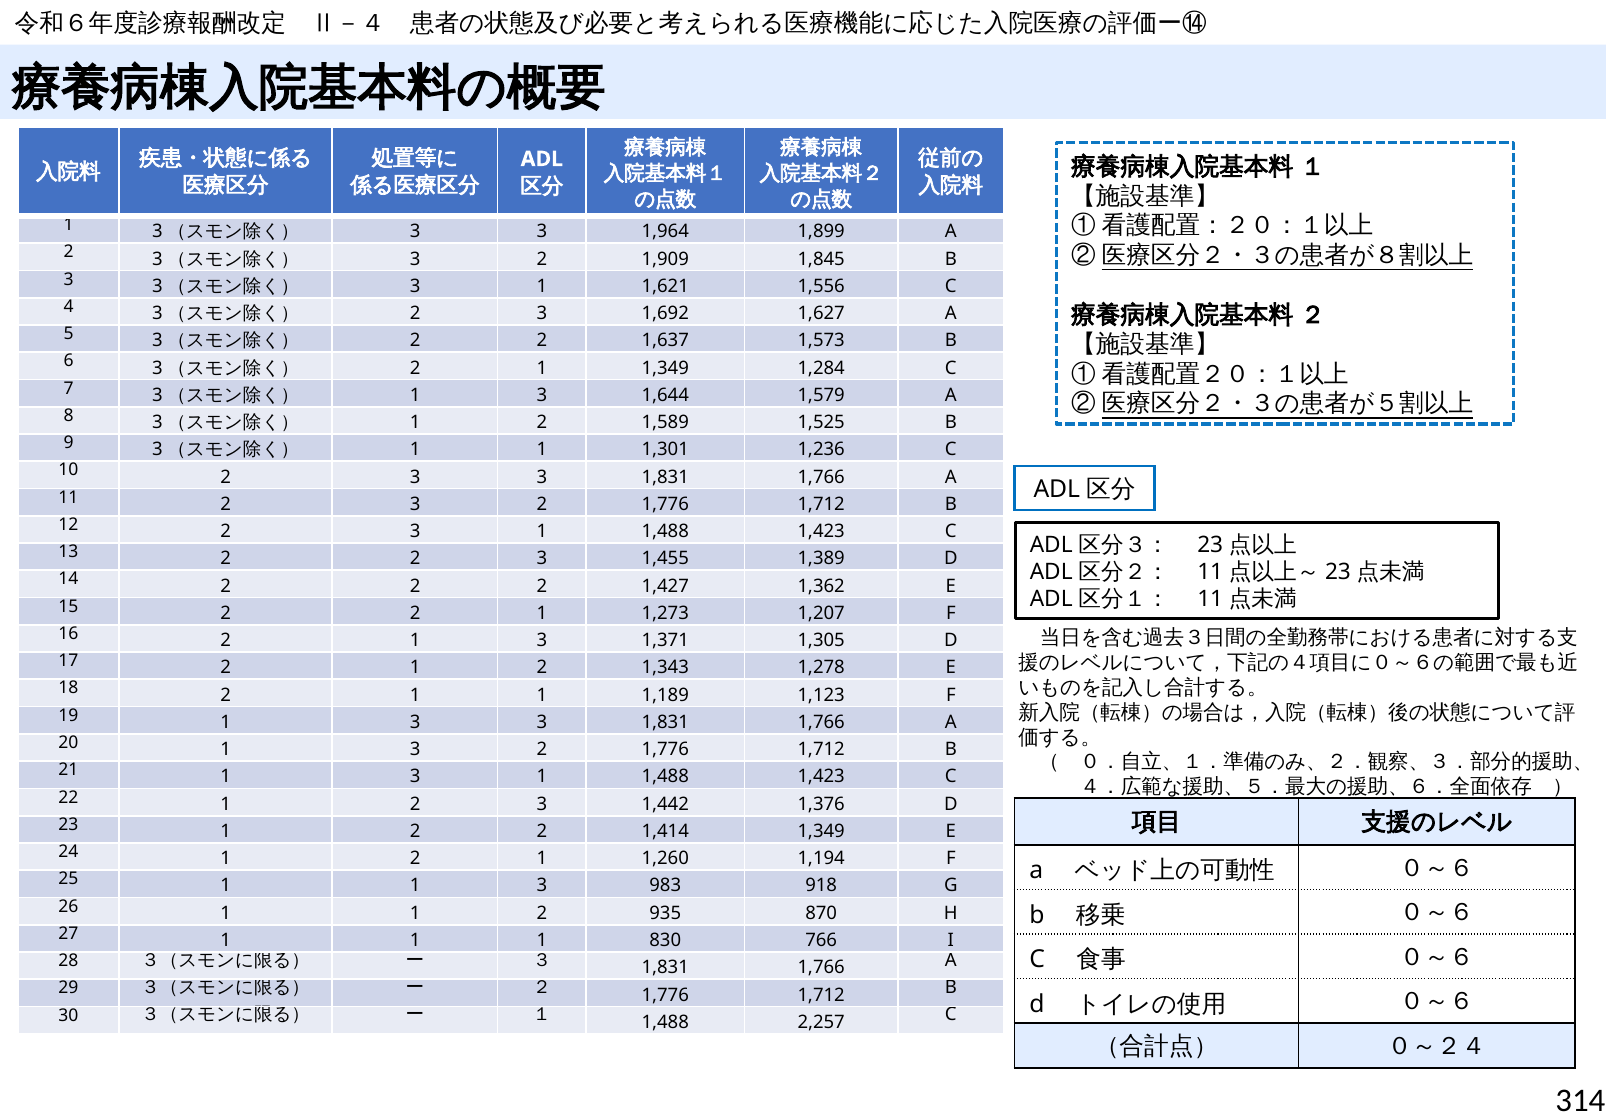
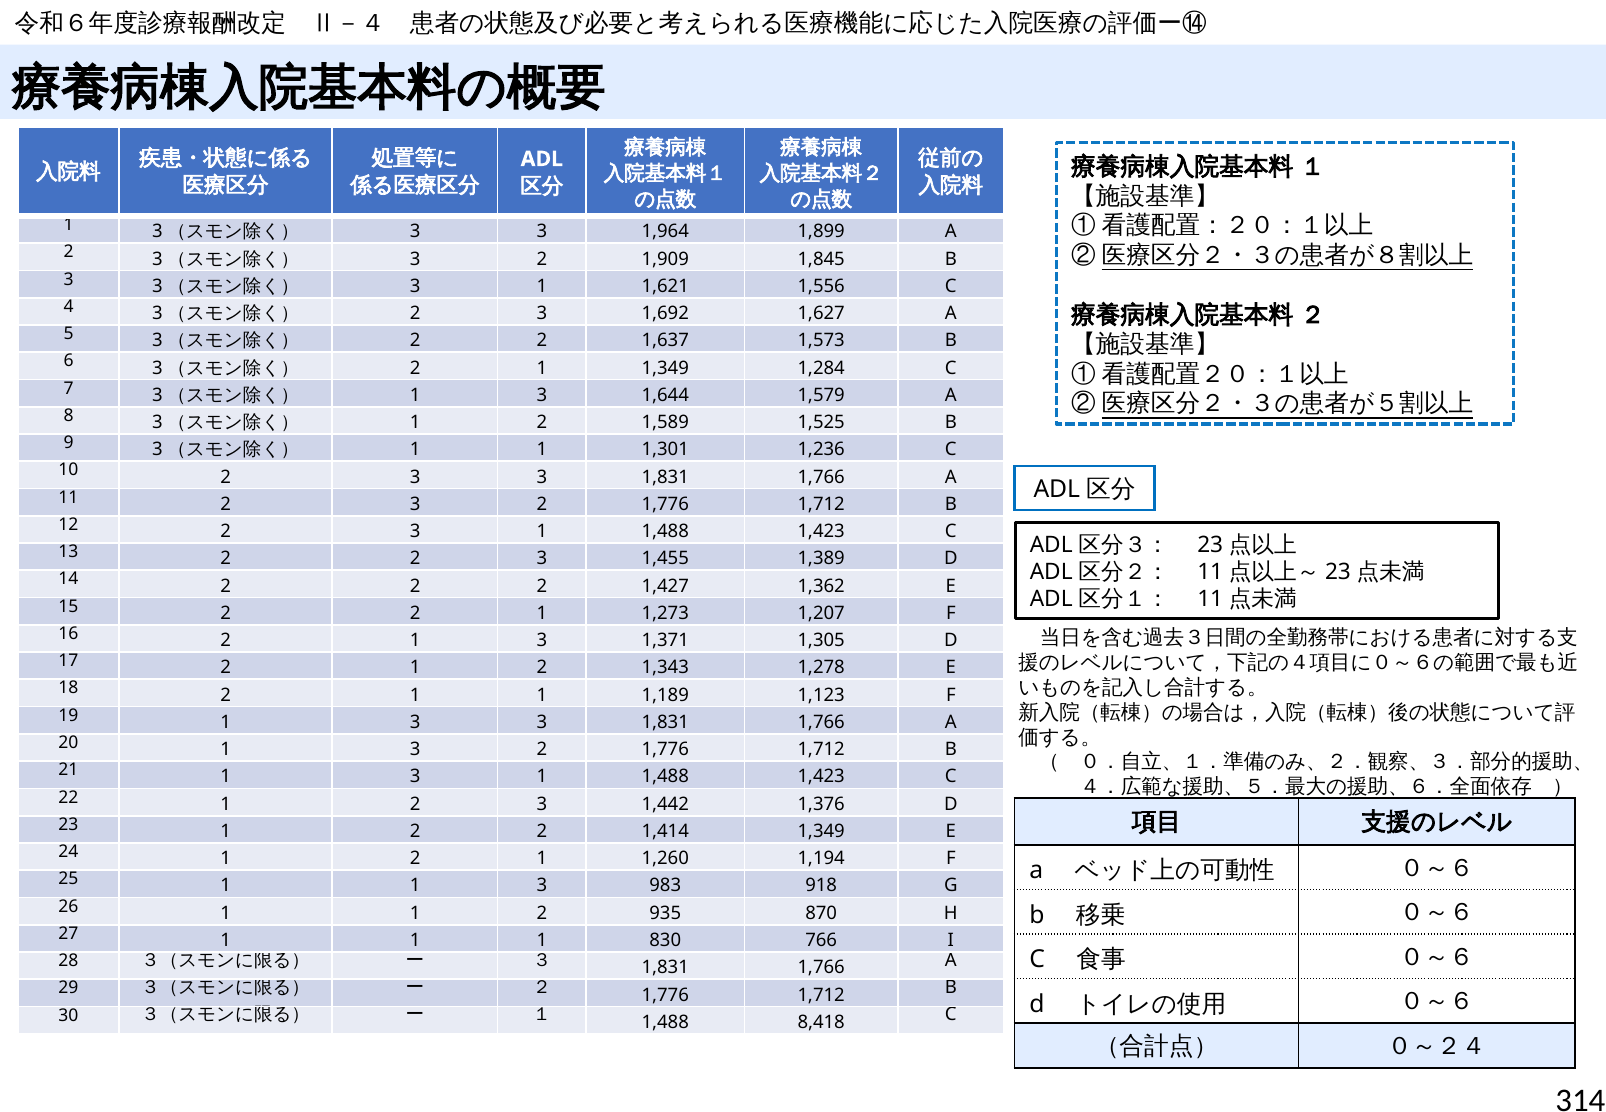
2,257: 2,257 -> 8,418 (821, 1022)
